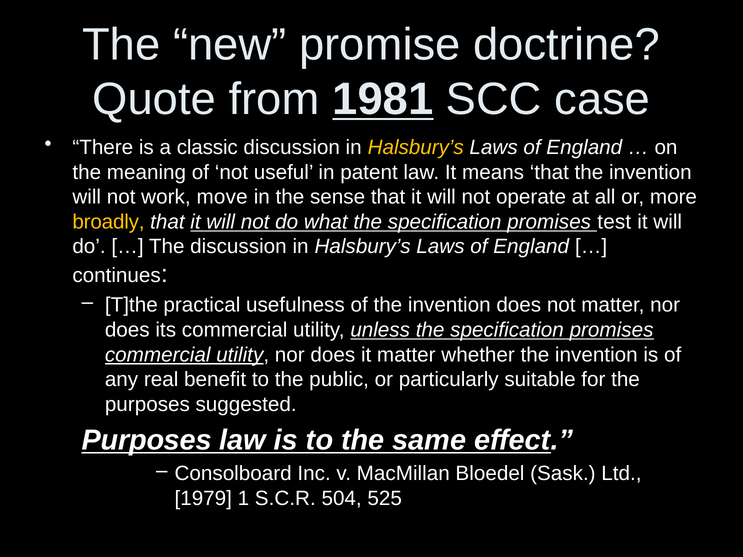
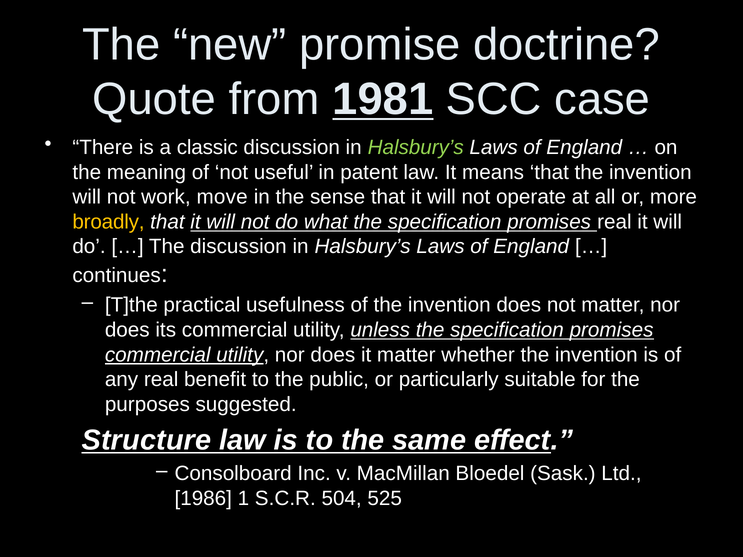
Halsbury’s colour: yellow -> light green (416, 148)
promises test: test -> real (614, 222)
Purposes: Purposes -> Structure (147, 441)
1979: 1979 -> 1986 (203, 499)
